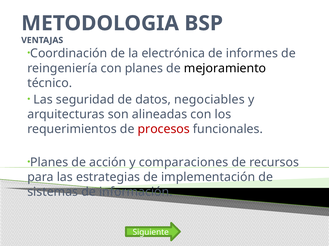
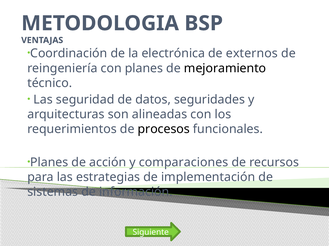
informes: informes -> externos (252, 54)
negociables: negociables -> seguridades (210, 100)
procesos colour: red -> black (164, 129)
